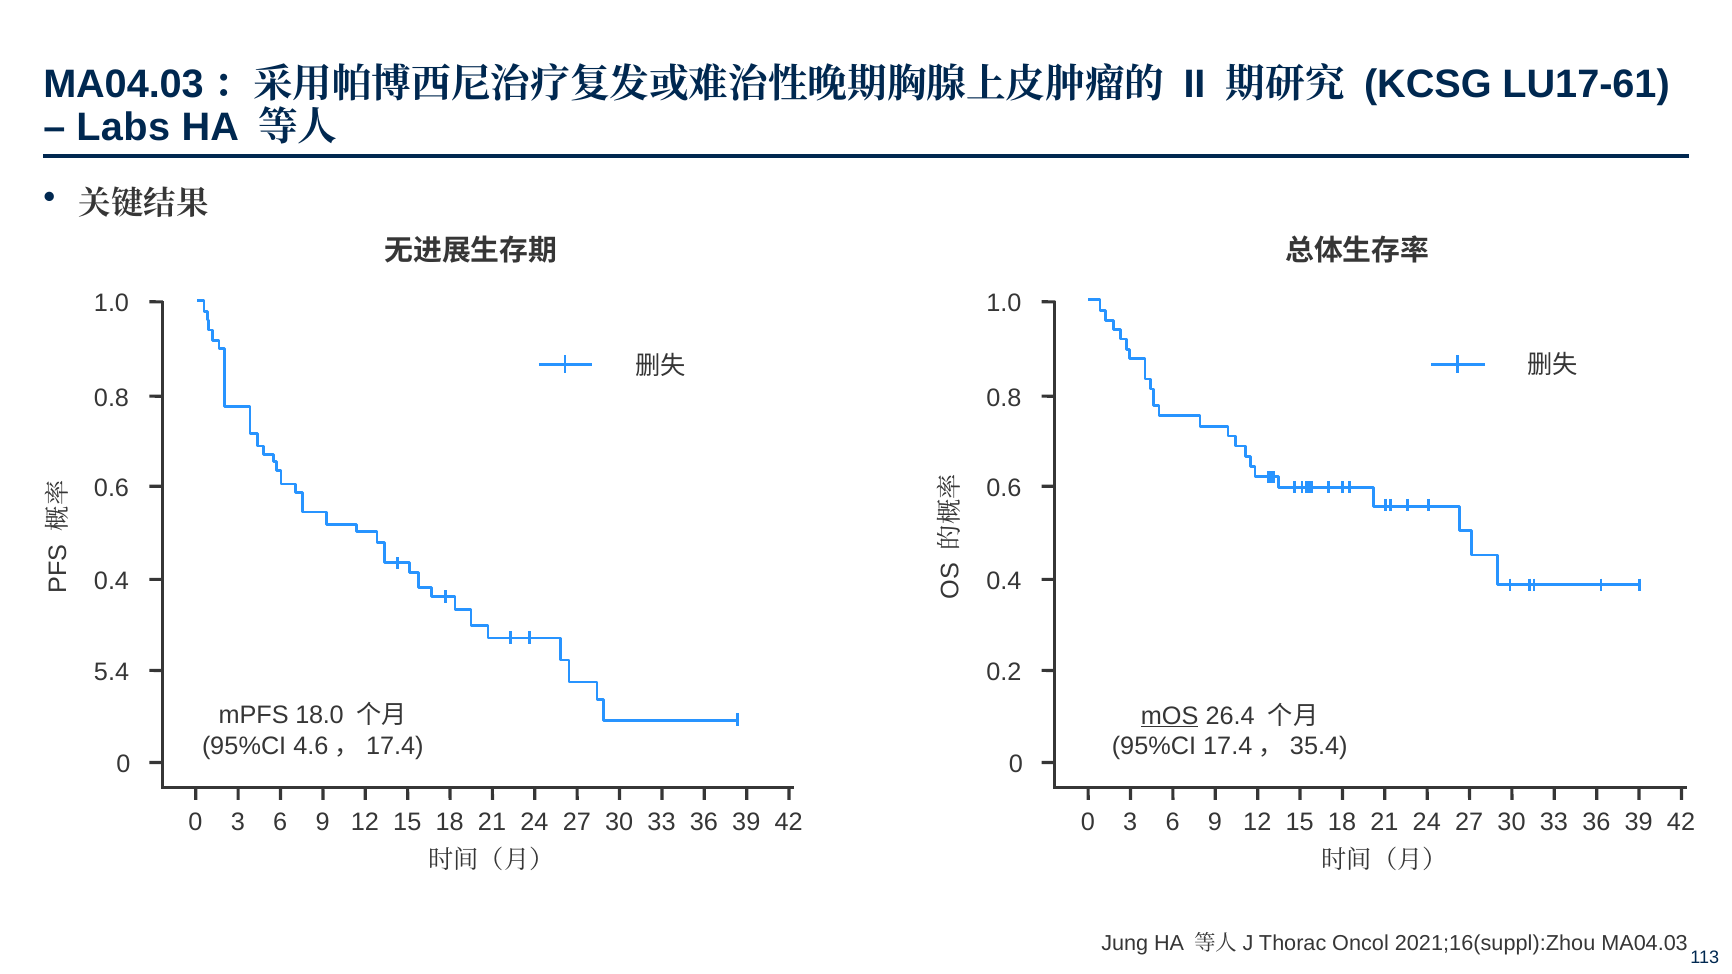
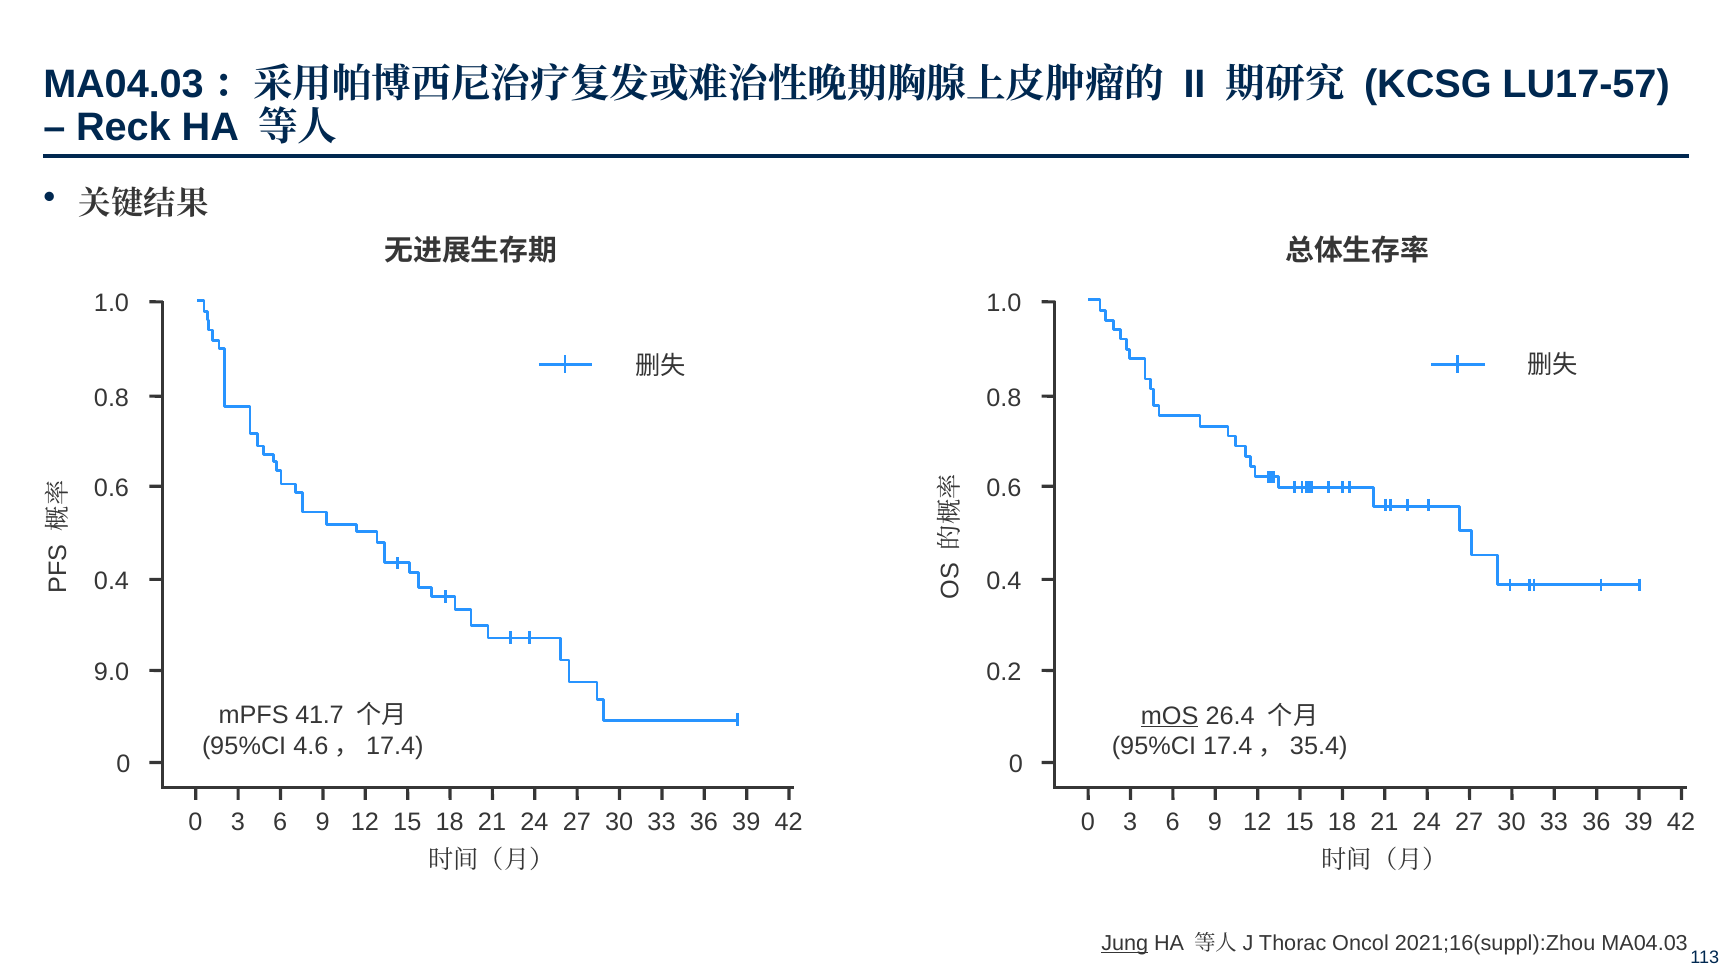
LU17-61: LU17-61 -> LU17-57 (1586, 84)
Labs: Labs -> Reck (123, 127)
5.4: 5.4 -> 9.0 (112, 672)
18.0: 18.0 -> 41.7 (320, 716)
Jung underline: none -> present (1125, 943)
